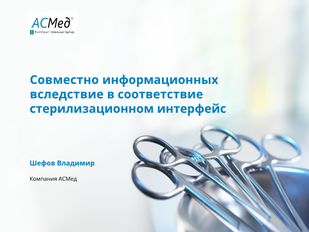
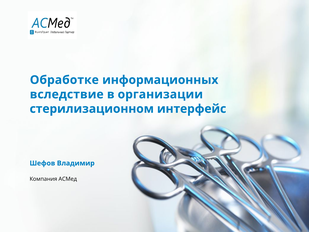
Совместно: Совместно -> Обработке (64, 80)
соответствие: соответствие -> организации (160, 94)
